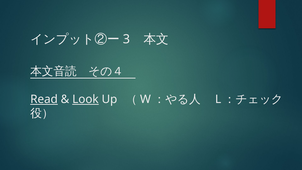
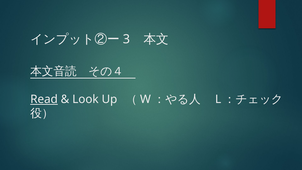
Look underline: present -> none (85, 99)
